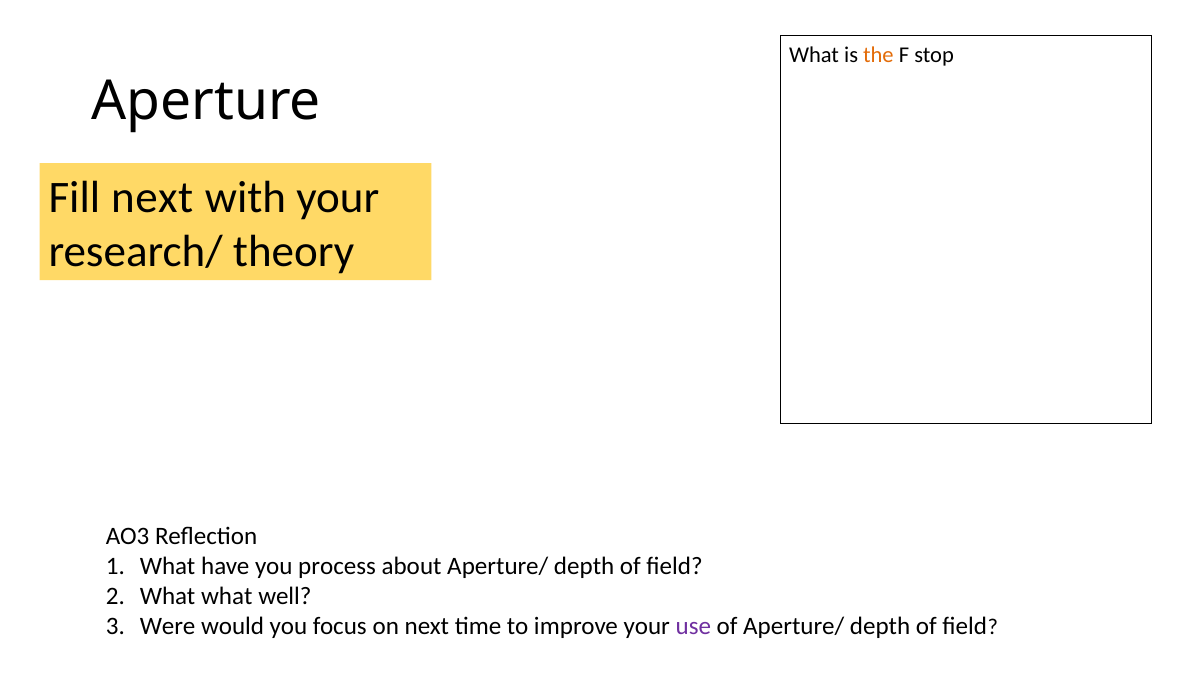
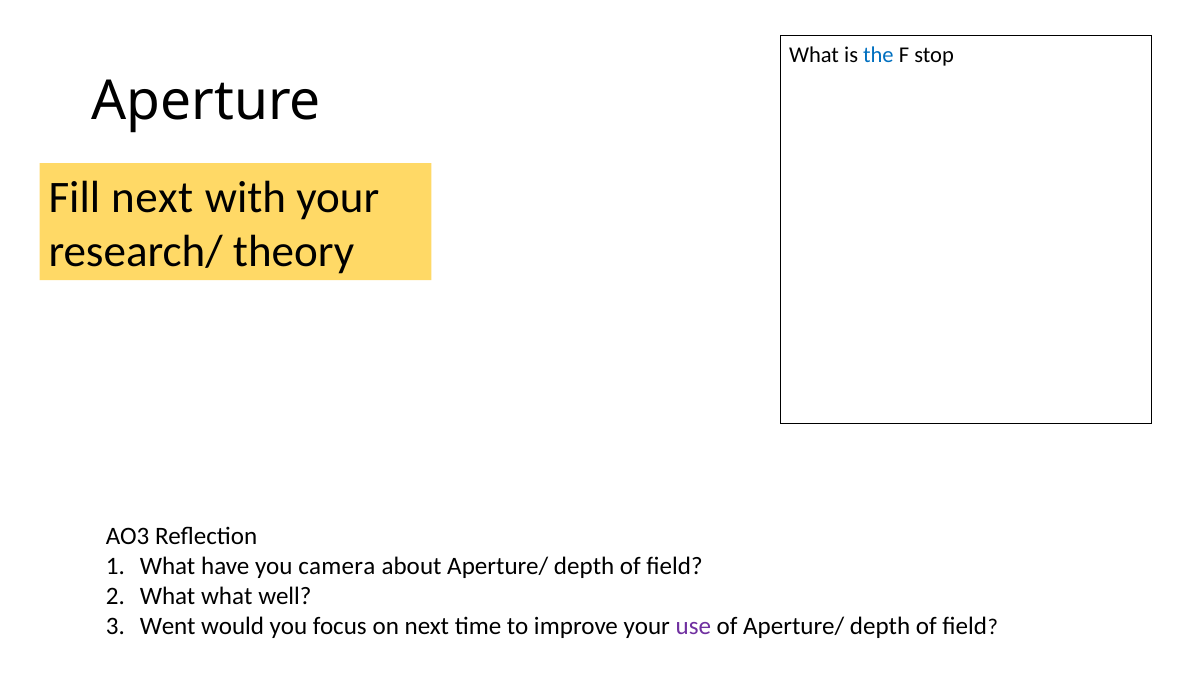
the colour: orange -> blue (878, 55)
process: process -> camera (337, 566)
Were: Were -> Went (168, 626)
